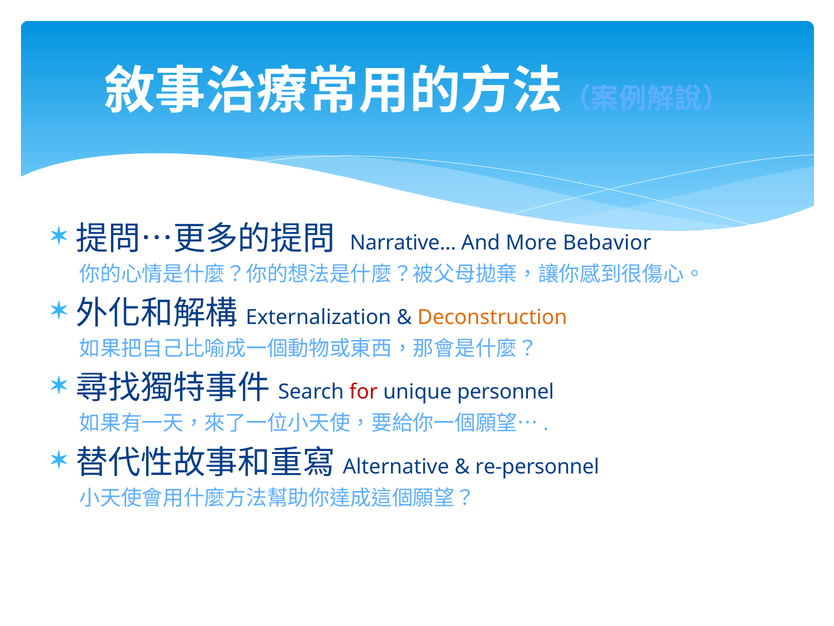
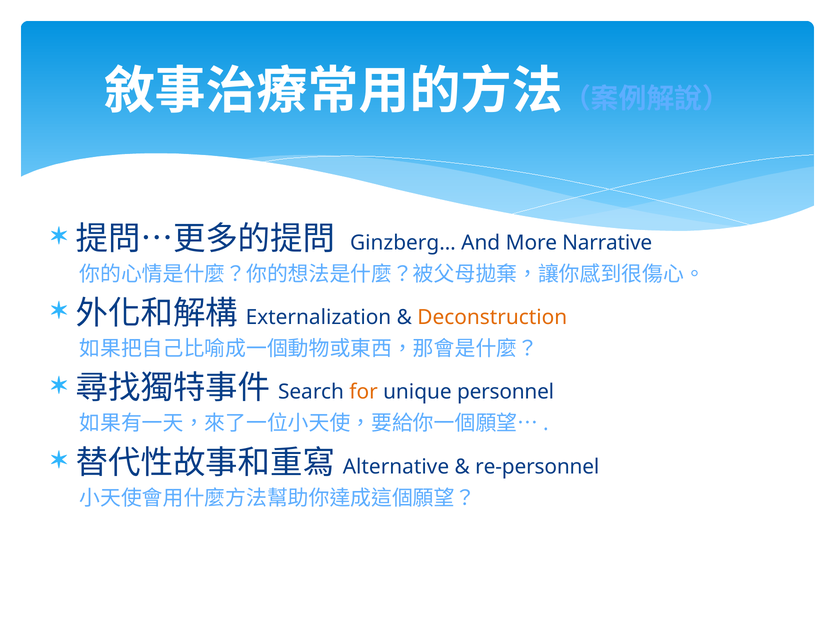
Narrative…: Narrative… -> Ginzberg… (403, 242)
Bebavior: Bebavior -> Narrative (607, 242)
for colour: red -> orange (364, 392)
